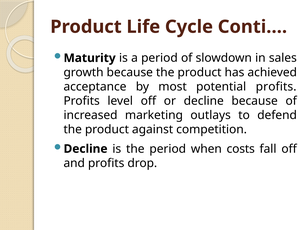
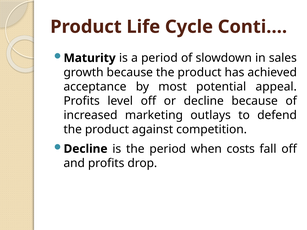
potential profits: profits -> appeal (276, 87)
